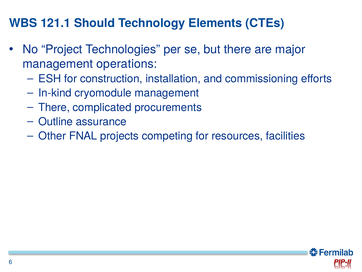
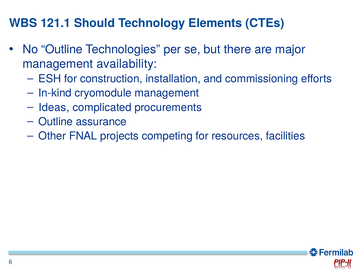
No Project: Project -> Outline (62, 49)
operations: operations -> availability (127, 64)
There: There -> Ideas (54, 107)
